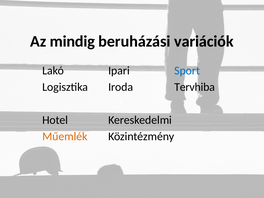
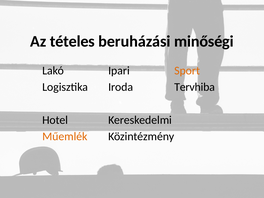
mindig: mindig -> tételes (72, 41)
variációk: variációk -> minőségi (204, 41)
Sport colour: blue -> orange (187, 71)
